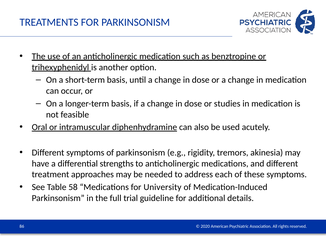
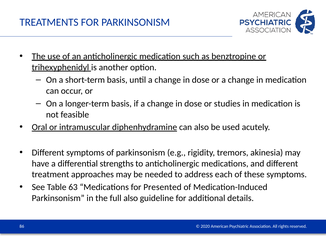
58: 58 -> 63 (73, 187)
University: University -> Presented (162, 187)
full trial: trial -> also (131, 198)
